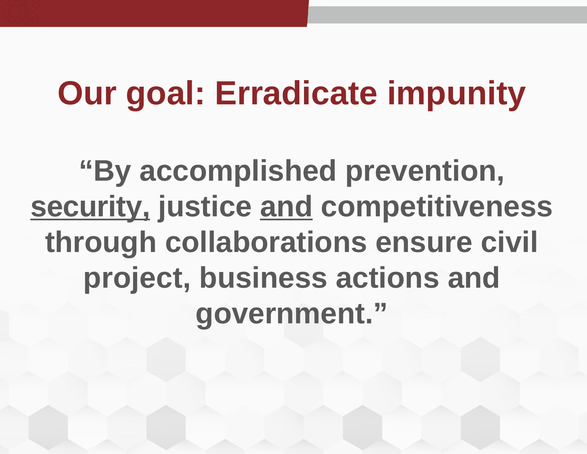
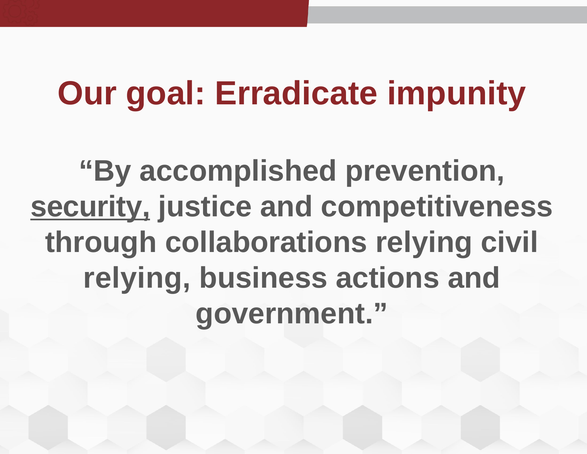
and underline: present -> none (286, 207)
collaborations ensure: ensure -> relying (424, 242)
project: project -> relying (137, 278)
